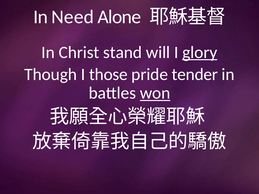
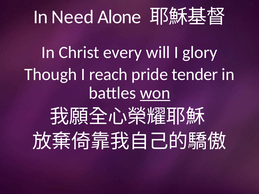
stand: stand -> every (123, 52)
glory underline: present -> none (200, 52)
those: those -> reach (108, 74)
